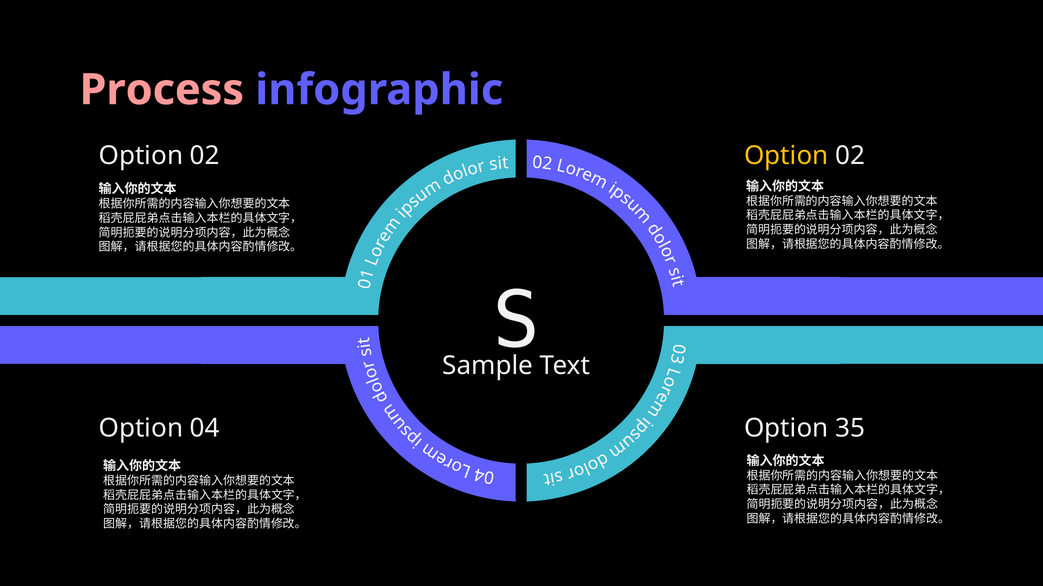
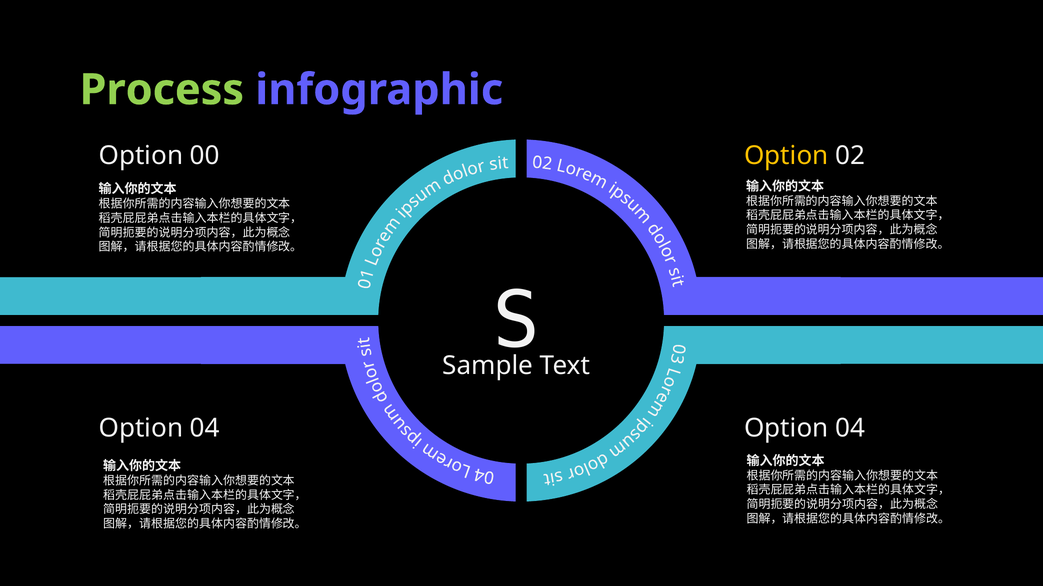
Process colour: pink -> light green (162, 90)
02: 02 -> 00 (205, 156)
35: 35 -> 04 (850, 429)
